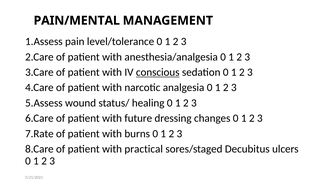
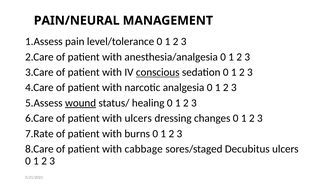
PAIN/MENTAL: PAIN/MENTAL -> PAIN/NEURAL (77, 21)
wound underline: none -> present (81, 103)
with future: future -> ulcers (138, 118)
practical: practical -> cabbage (144, 149)
